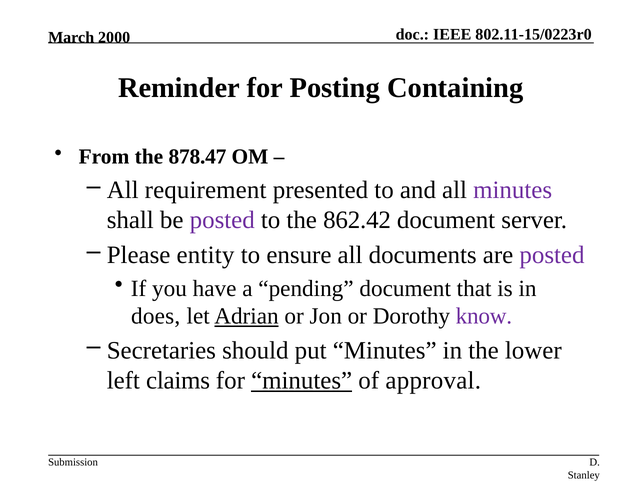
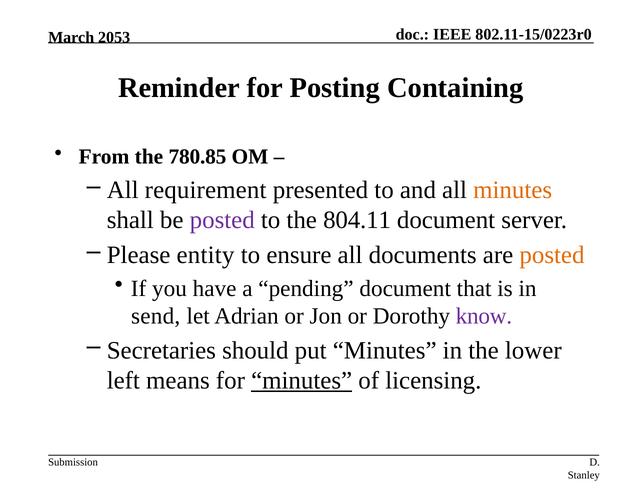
2000: 2000 -> 2053 (114, 38)
878.47: 878.47 -> 780.85 (197, 157)
minutes colour: purple -> orange (513, 190)
862.42: 862.42 -> 804.11 (357, 220)
posted colour: purple -> orange (552, 255)
does: does -> send (156, 316)
Adrian underline: present -> none (246, 316)
claims: claims -> means (178, 380)
approval: approval -> licensing (433, 380)
